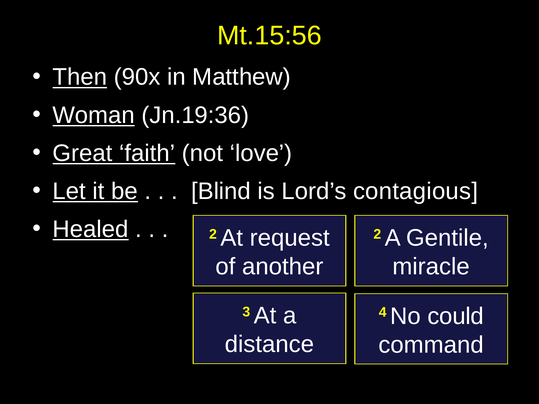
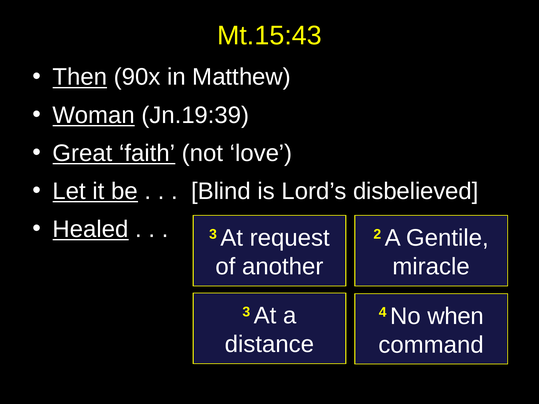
Mt.15:56: Mt.15:56 -> Mt.15:43 (269, 36)
Jn.19:36: Jn.19:36 -> Jn.19:39 (195, 115)
contagious: contagious -> disbelieved (416, 191)
2: 2 -> 3 (213, 234)
could: could -> when (456, 316)
